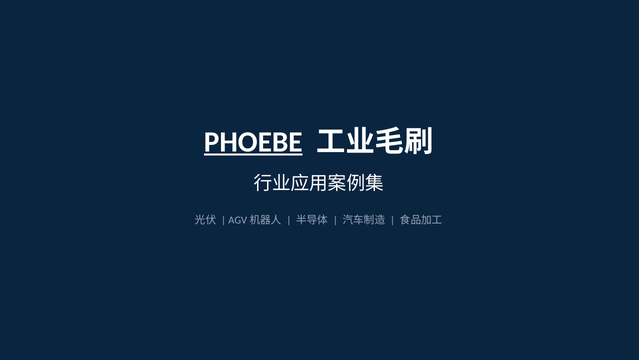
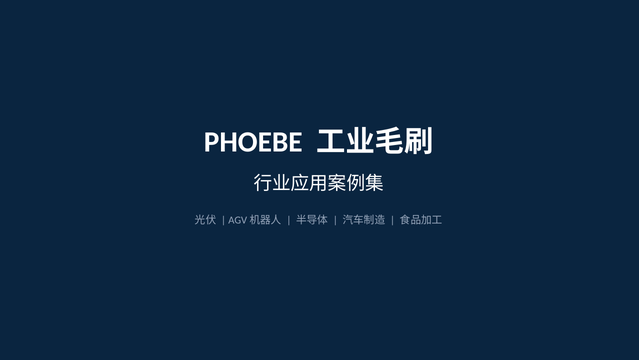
PHOEBE underline: present -> none (253, 142)
